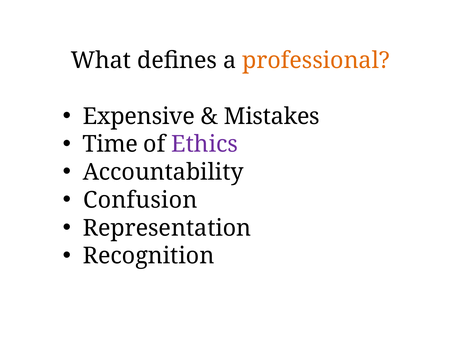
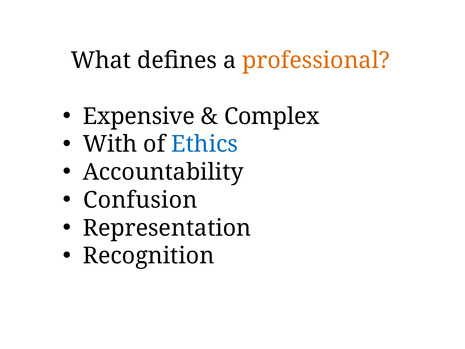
Mistakes: Mistakes -> Complex (272, 116)
Time: Time -> With (110, 144)
Ethics colour: purple -> blue (205, 144)
